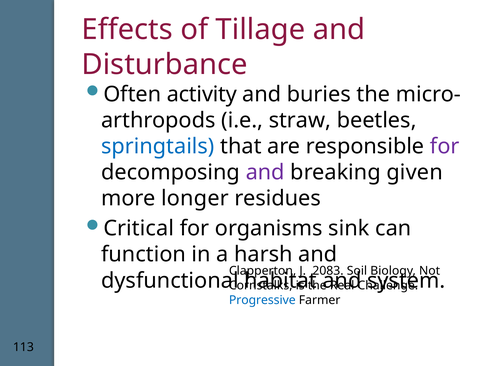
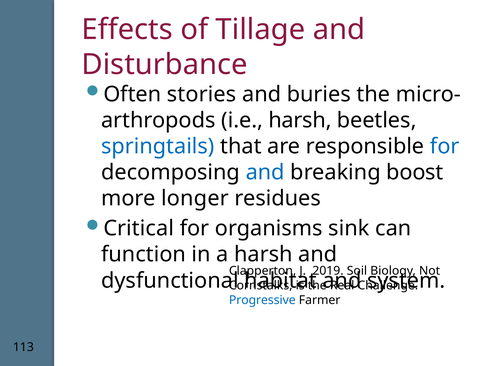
activity: activity -> stories (202, 94)
i.e straw: straw -> harsh (300, 120)
for colour: purple -> blue (445, 147)
and colour: purple -> blue (265, 173)
given: given -> boost (415, 173)
2083: 2083 -> 2019 (328, 271)
